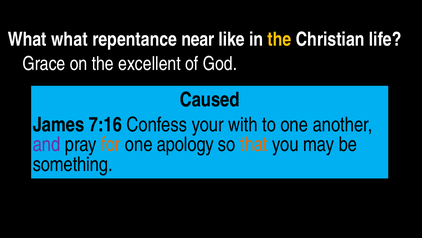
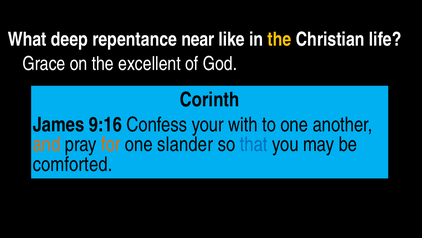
What what: what -> deep (69, 39)
Caused: Caused -> Corinth (210, 99)
7:16: 7:16 -> 9:16 (105, 124)
and colour: purple -> orange (46, 144)
apology: apology -> slander (185, 144)
that colour: orange -> blue (254, 144)
something: something -> comforted (73, 164)
